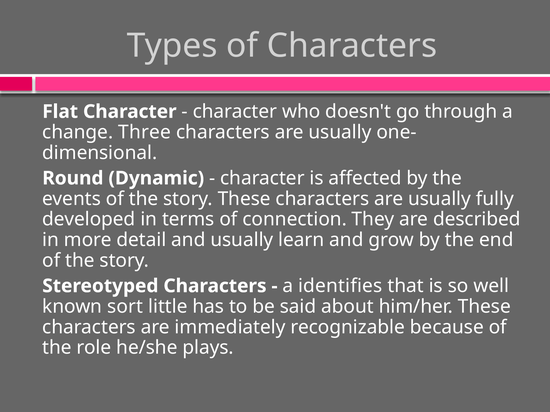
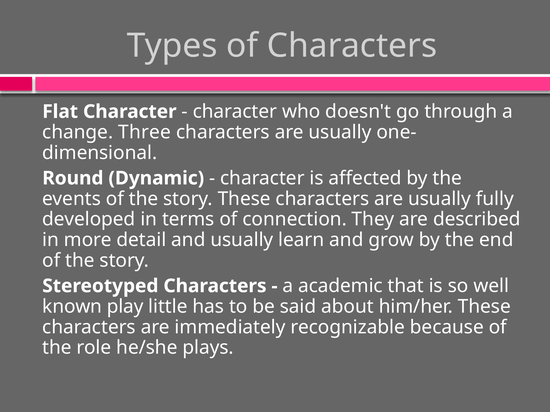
identifies: identifies -> academic (340, 286)
sort: sort -> play (125, 307)
